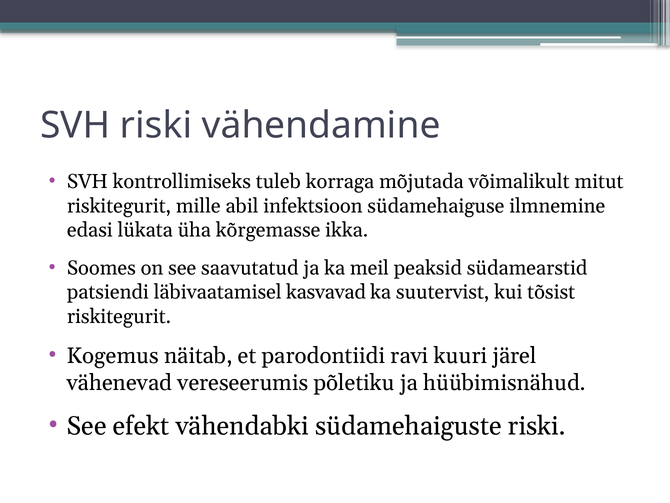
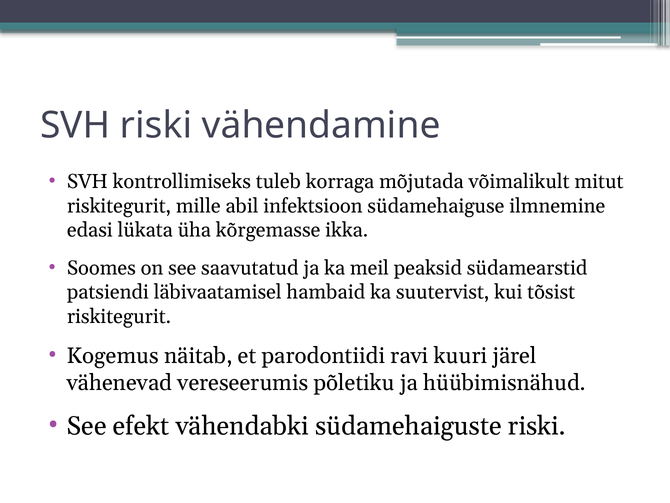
kasvavad: kasvavad -> hambaid (326, 292)
